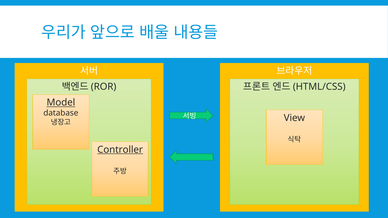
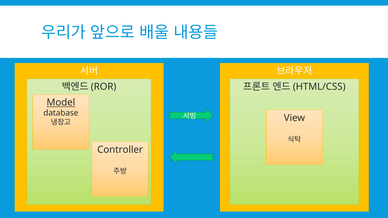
Controller underline: present -> none (120, 150)
